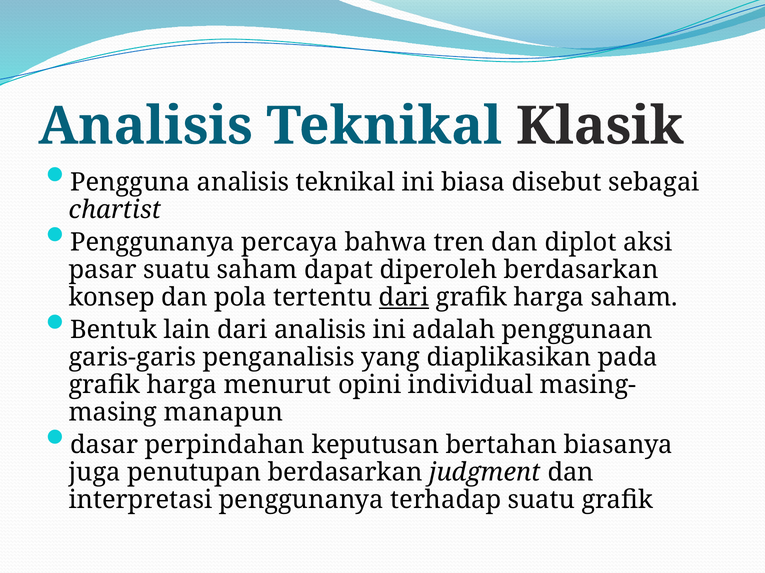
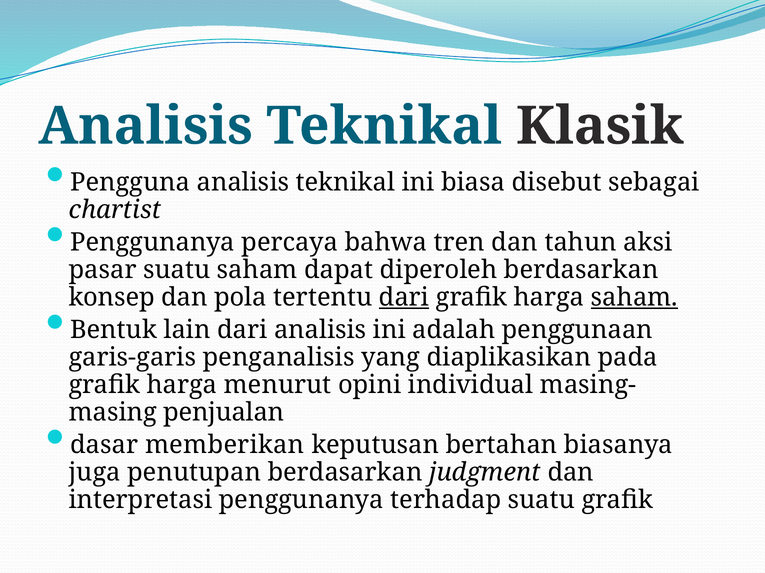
diplot: diplot -> tahun (581, 243)
saham underline: none -> present (634, 298)
manapun: manapun -> penjualan (224, 413)
perpindahan: perpindahan -> memberikan (225, 445)
